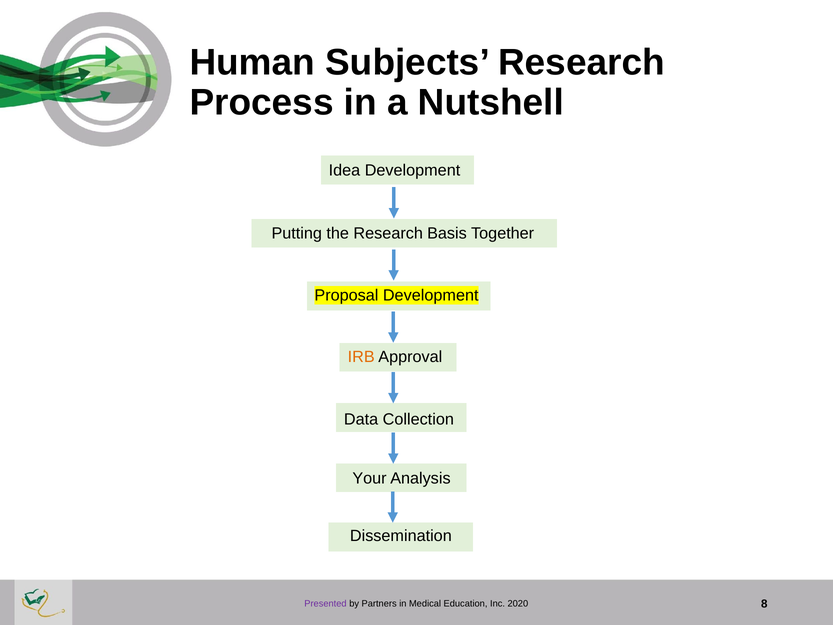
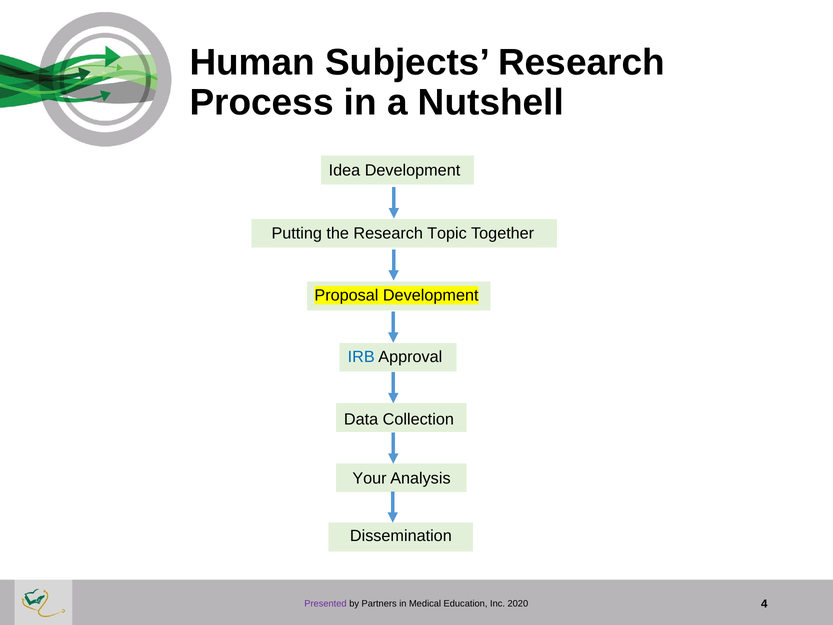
Basis: Basis -> Topic (447, 233)
IRB colour: orange -> blue (361, 357)
8: 8 -> 4 (764, 603)
